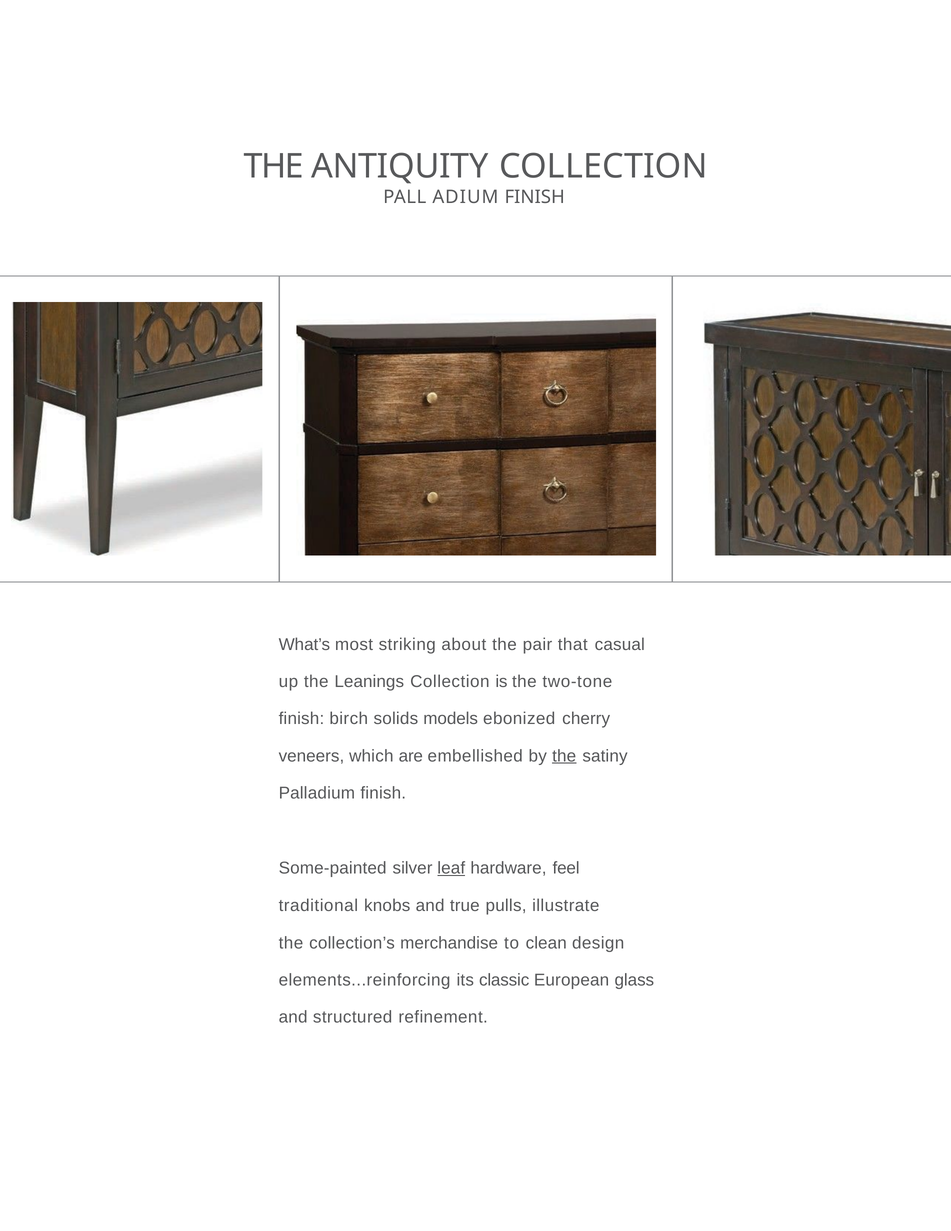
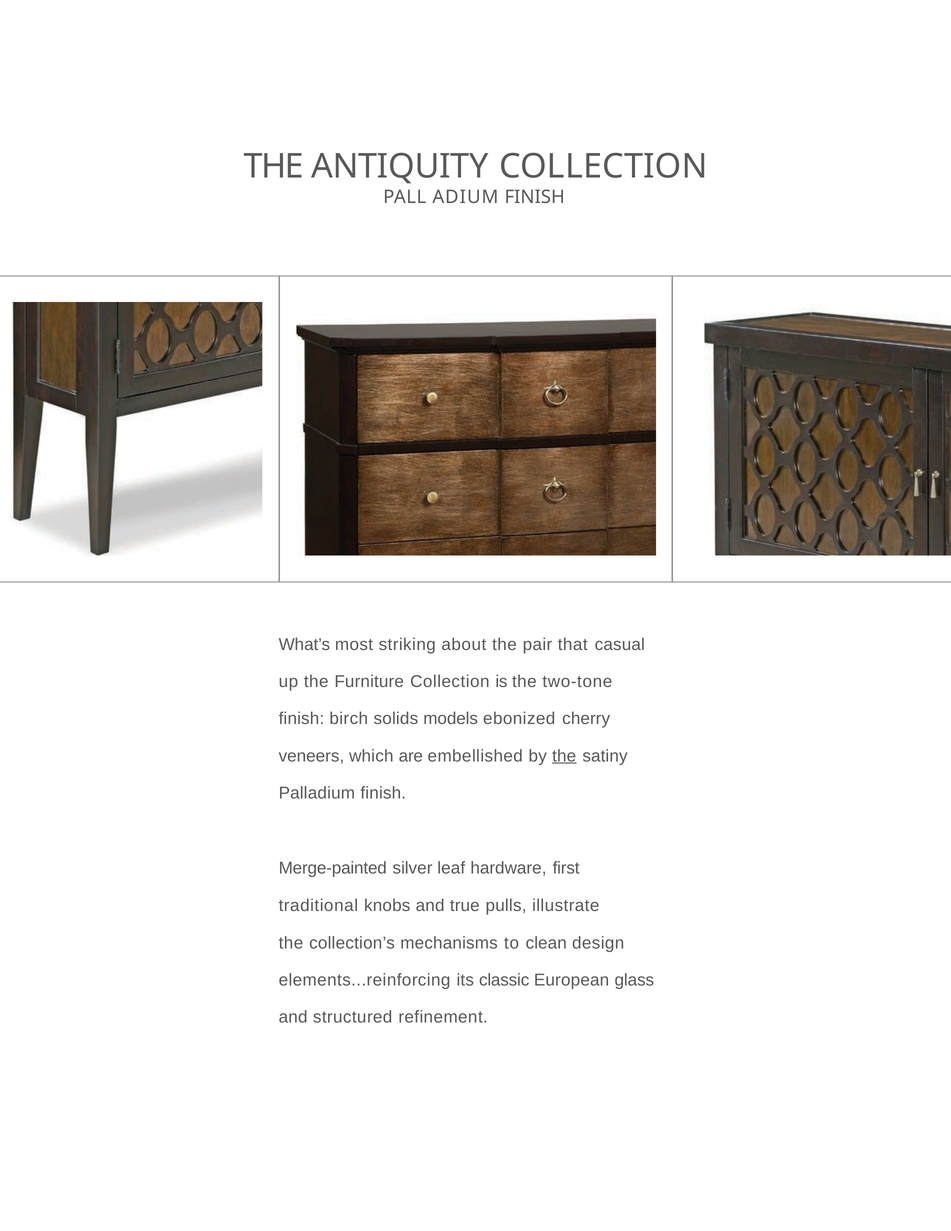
Leanings: Leanings -> Furniture (369, 681)
Some-painted: Some-painted -> Merge-painted (333, 868)
leaf underline: present -> none (451, 868)
feel: feel -> first (566, 868)
merchandise: merchandise -> mechanisms (449, 943)
